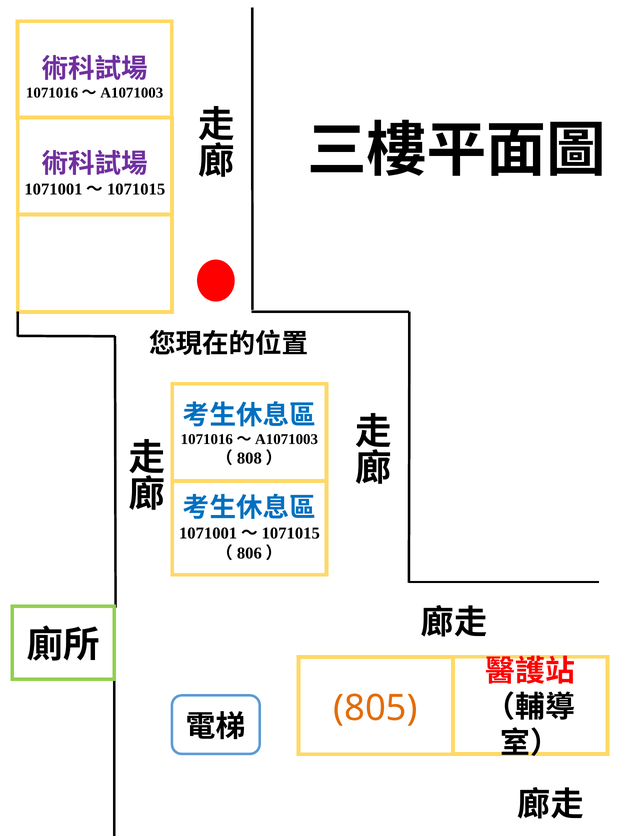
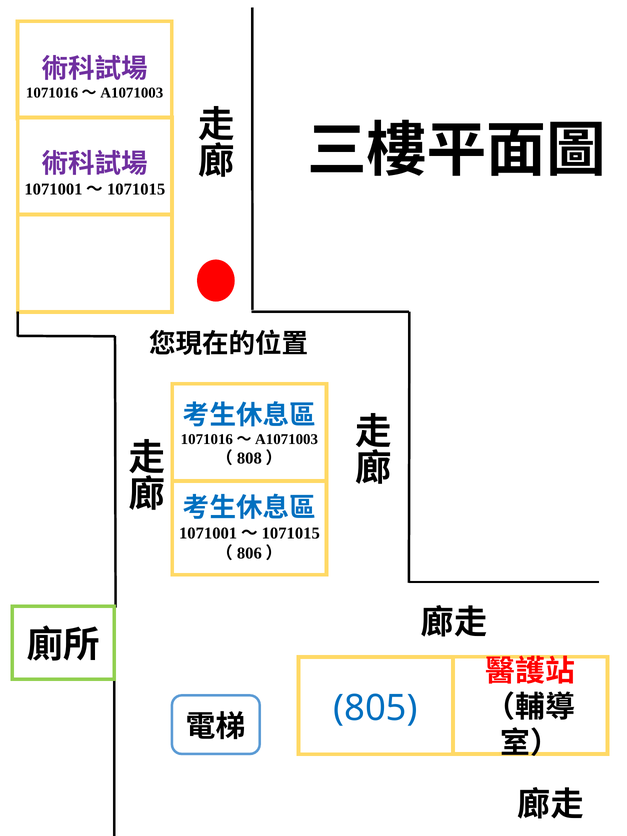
805 colour: orange -> blue (376, 708)
